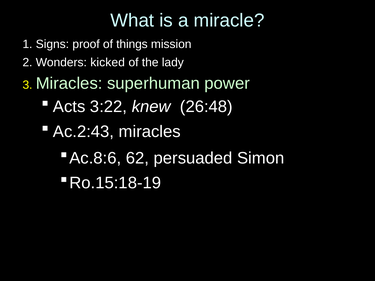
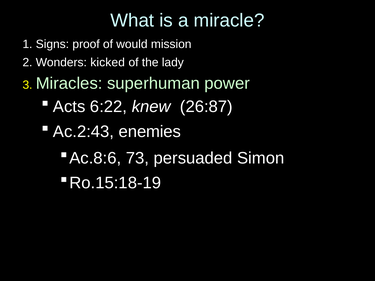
things: things -> would (132, 44)
3:22: 3:22 -> 6:22 (109, 107)
26:48: 26:48 -> 26:87 (206, 107)
miracles: miracles -> enemies (150, 132)
62: 62 -> 73 (137, 158)
